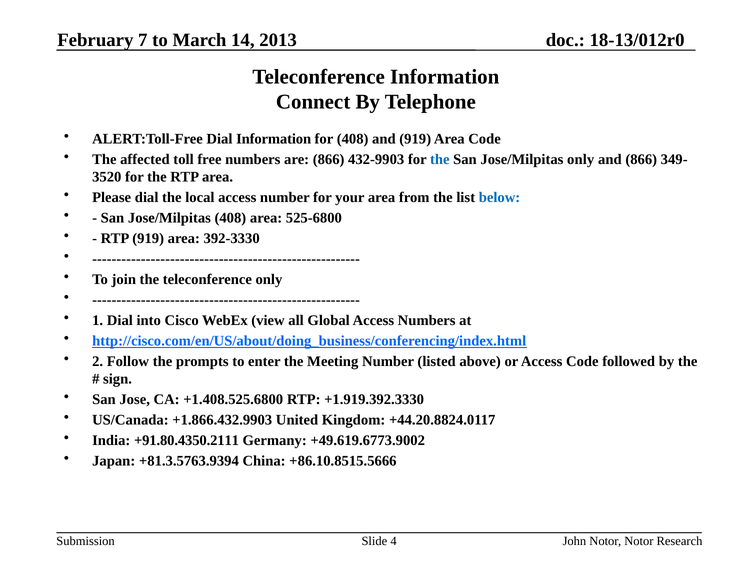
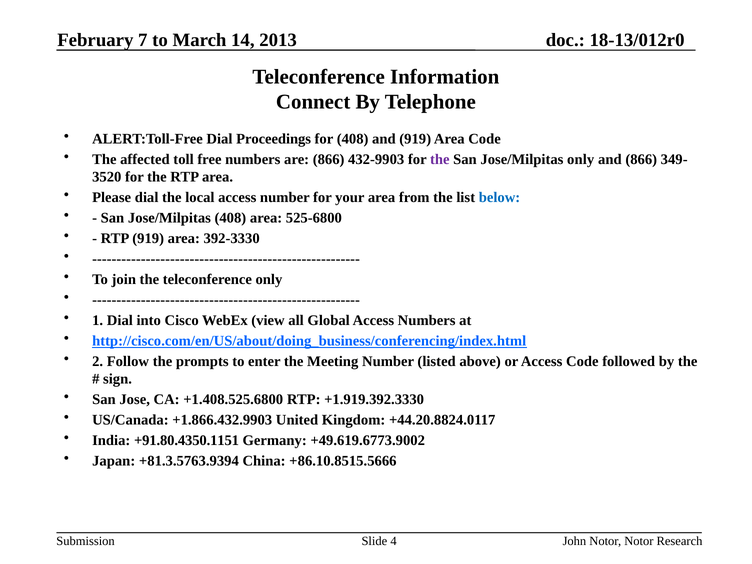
Dial Information: Information -> Proceedings (274, 139)
the colour: blue -> purple (440, 159)
+91.80.4350.2111: +91.80.4350.2111 -> +91.80.4350.1151 (187, 440)
